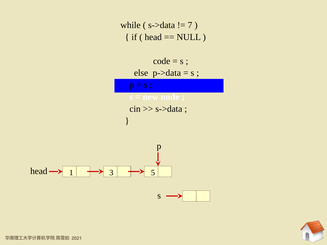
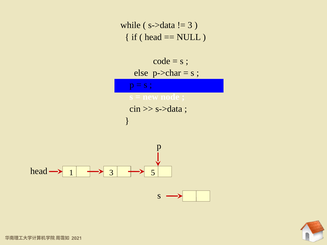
7: 7 -> 3 (190, 25)
p->data: p->data -> p->char (167, 73)
